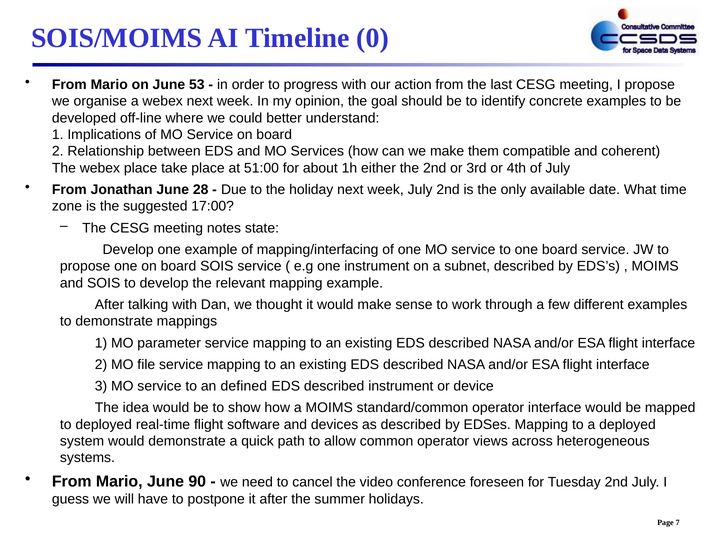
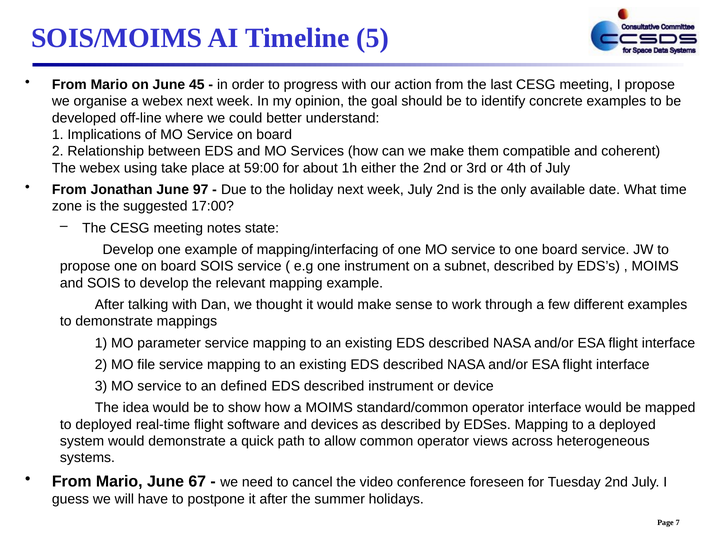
0: 0 -> 5 (373, 38)
53: 53 -> 45 (197, 85)
webex place: place -> using (141, 168)
51:00: 51:00 -> 59:00 (261, 168)
28: 28 -> 97 (201, 190)
90: 90 -> 67 (197, 481)
